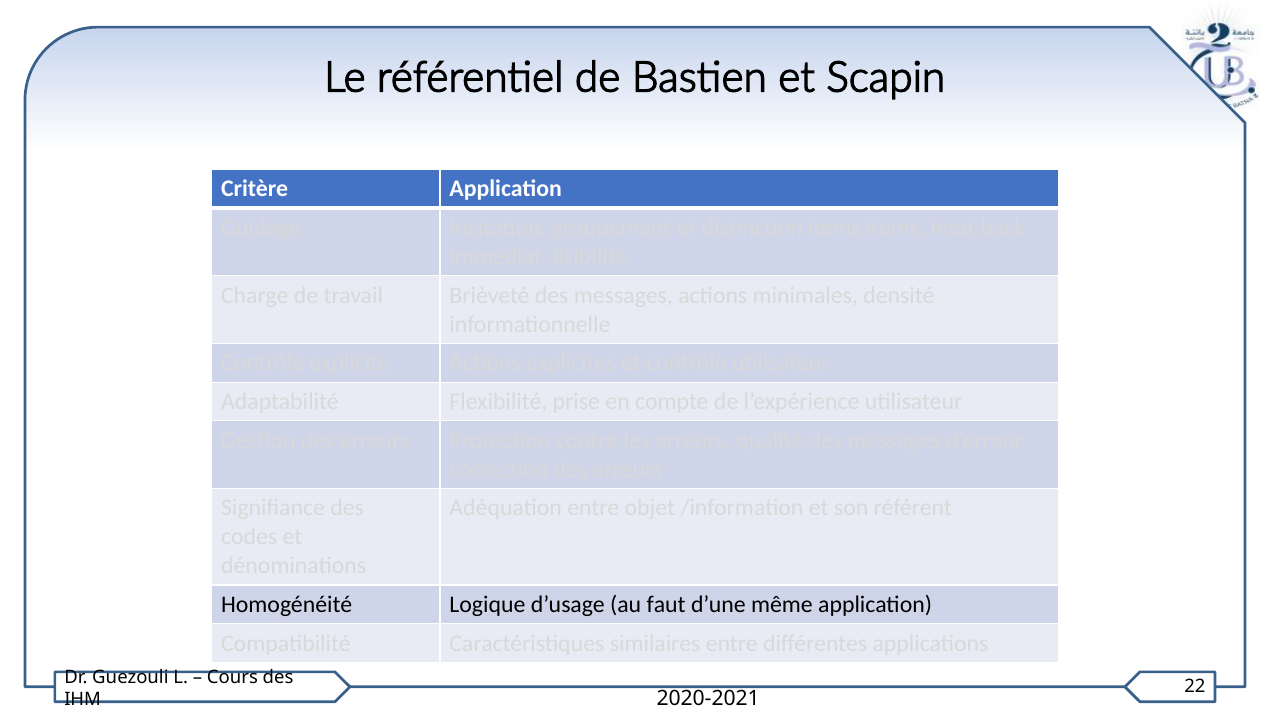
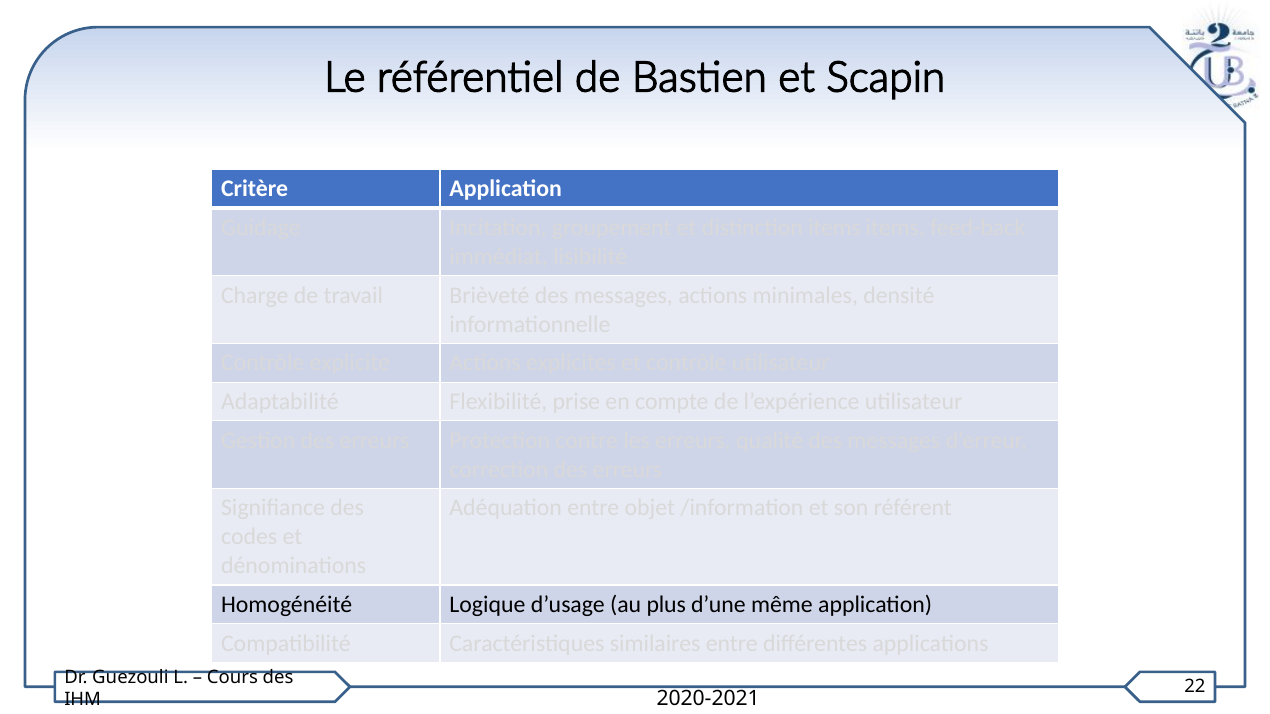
faut: faut -> plus (666, 605)
